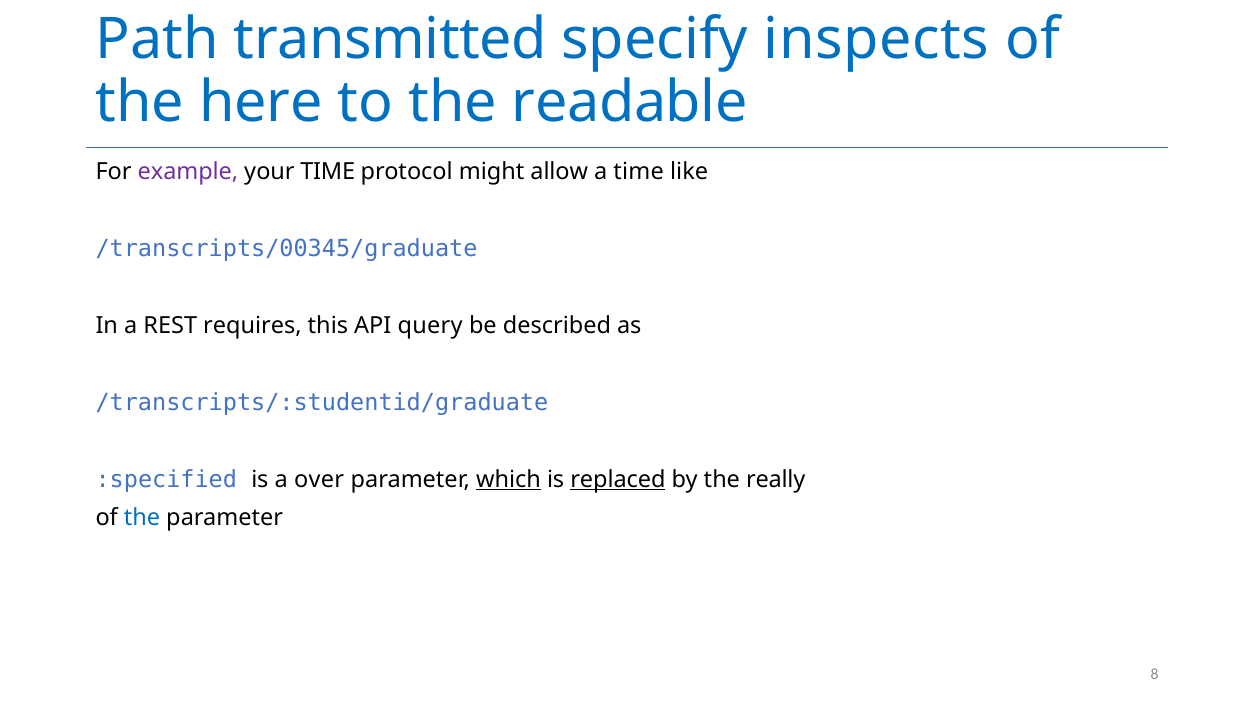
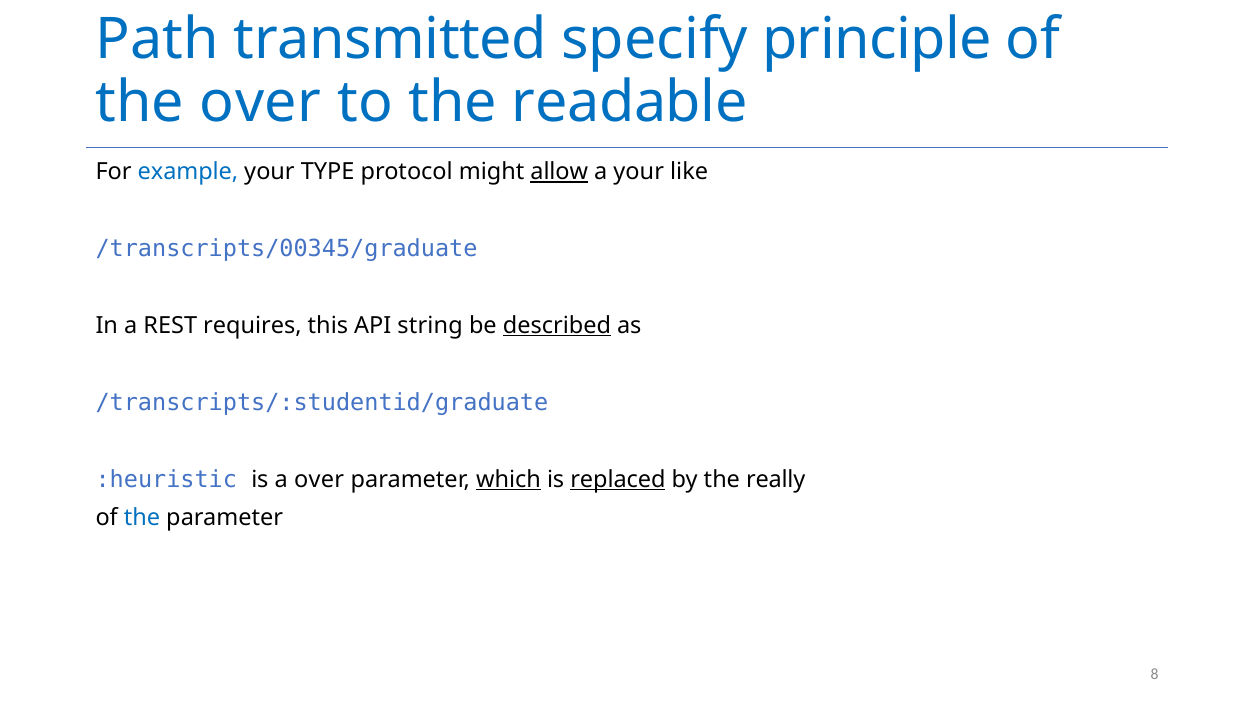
inspects: inspects -> principle (877, 40)
the here: here -> over (261, 102)
example colour: purple -> blue (188, 172)
your TIME: TIME -> TYPE (328, 172)
allow underline: none -> present (559, 172)
a time: time -> your (639, 172)
query: query -> string (430, 325)
described underline: none -> present (557, 325)
:specified: :specified -> :heuristic (166, 479)
